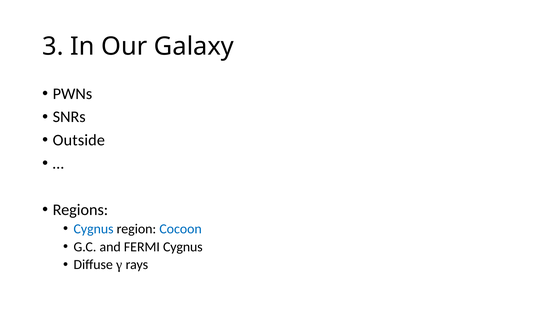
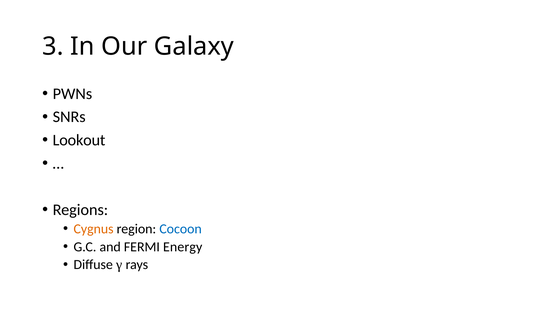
Outside: Outside -> Lookout (79, 140)
Cygnus colour: blue -> orange (94, 229)
FERMI Cygnus: Cygnus -> Energy (183, 247)
